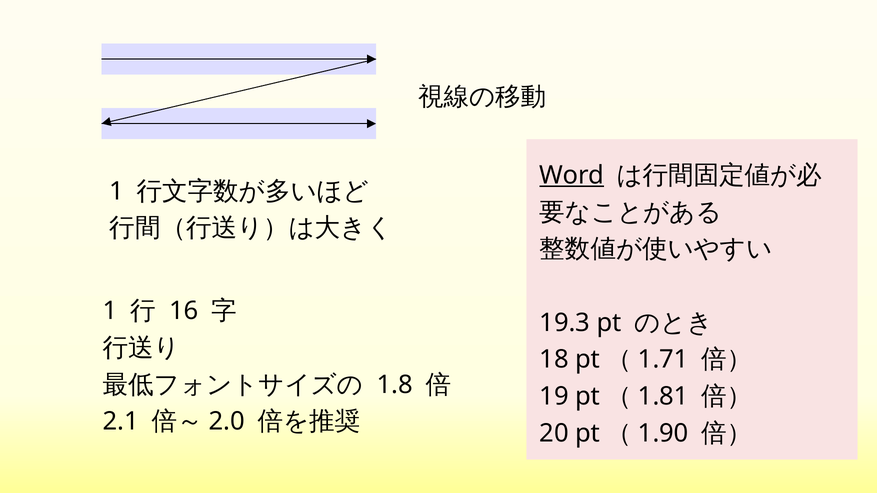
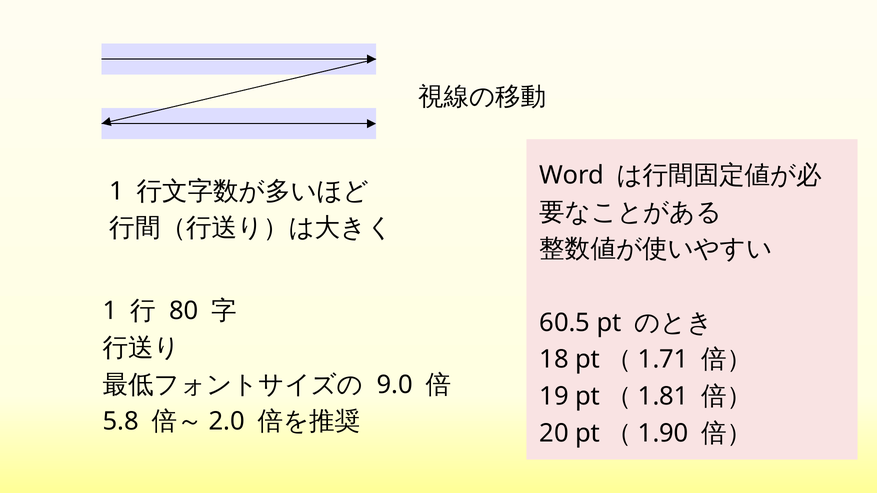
Word underline: present -> none (572, 175)
16: 16 -> 80 (184, 311)
19.3: 19.3 -> 60.5 (565, 323)
1.8: 1.8 -> 9.0 (395, 385)
2.1: 2.1 -> 5.8 (121, 422)
